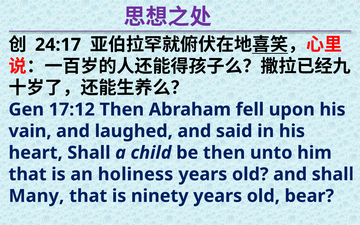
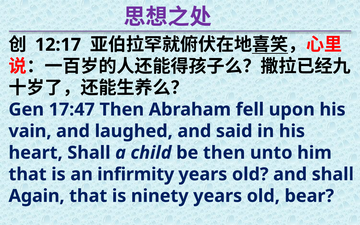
24:17: 24:17 -> 12:17 (58, 45)
17:12: 17:12 -> 17:47 (72, 110)
holiness: holiness -> infirmity (136, 174)
Many: Many -> Again (37, 196)
